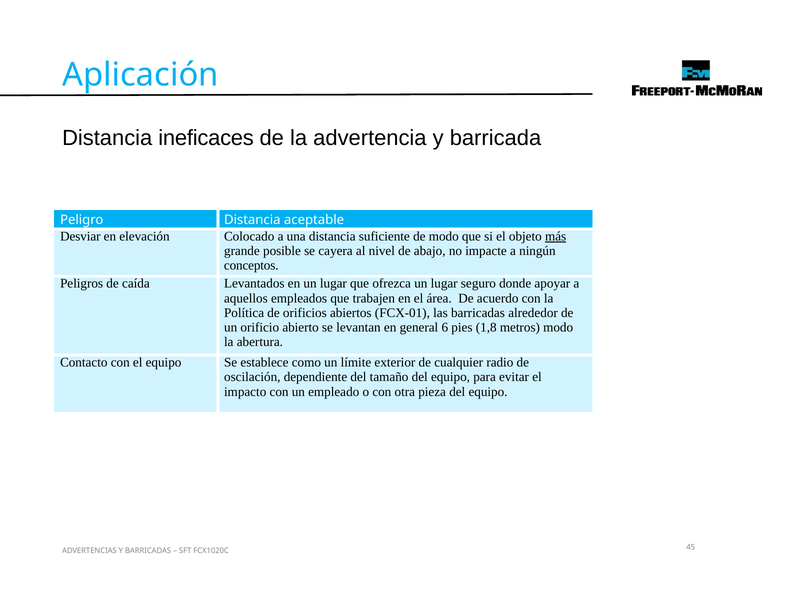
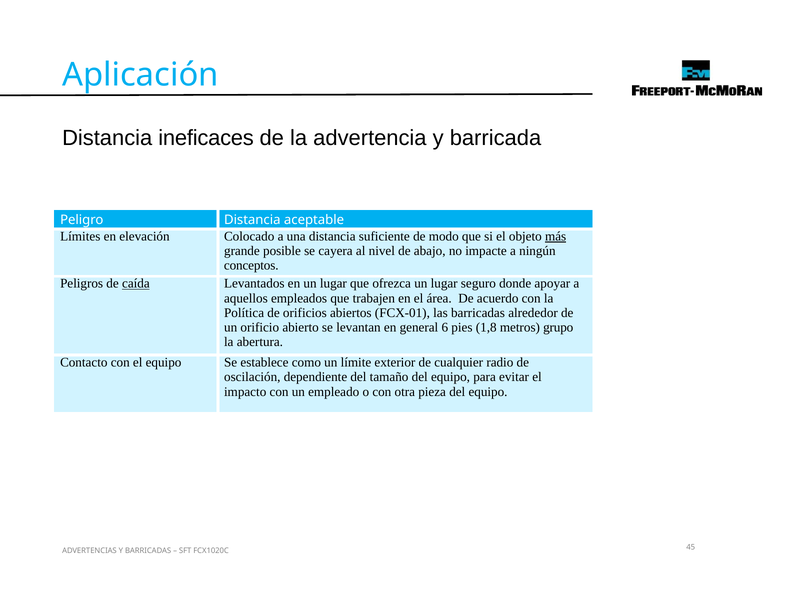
Desviar: Desviar -> Límites (80, 236)
caída underline: none -> present (136, 283)
metros modo: modo -> grupo (558, 327)
